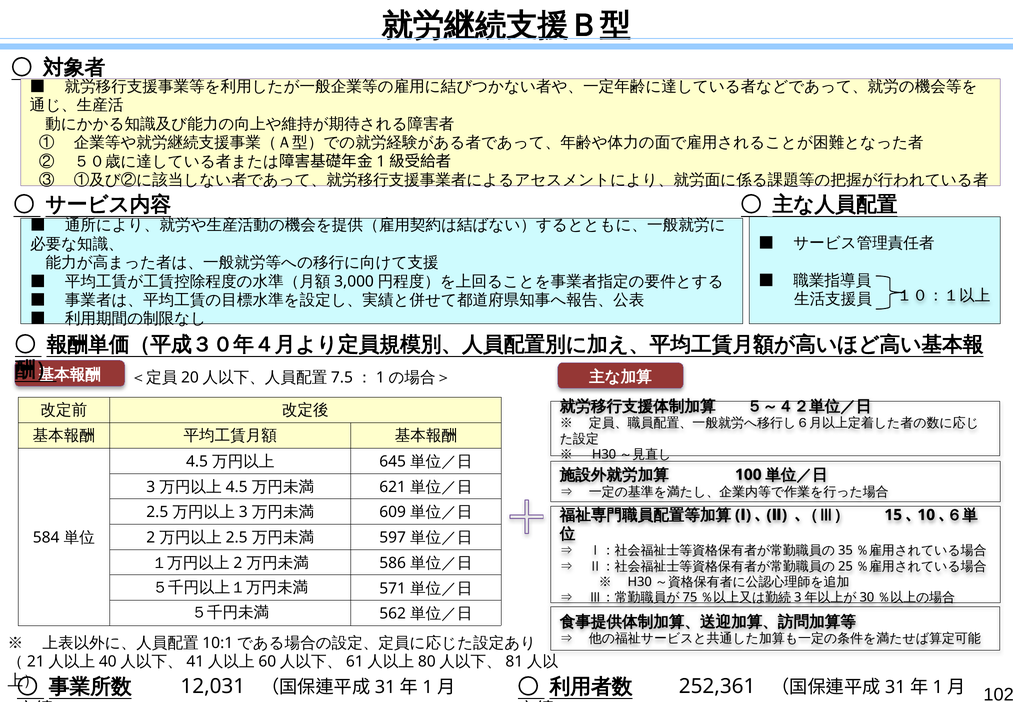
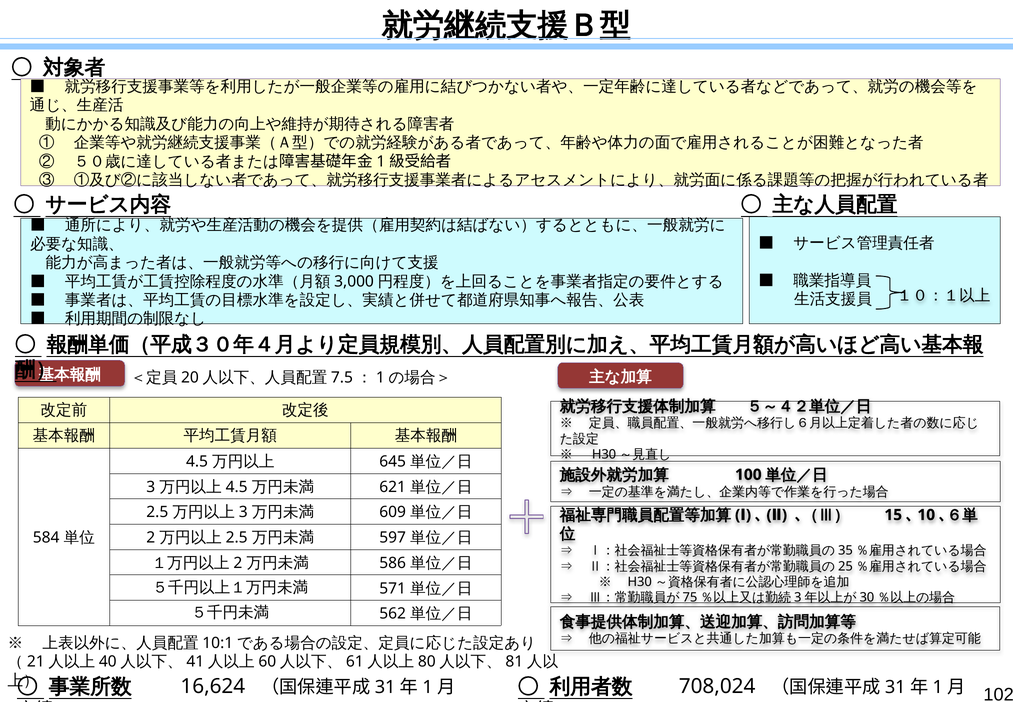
12,031: 12,031 -> 16,624 (213, 686)
252,361: 252,361 -> 708,024 (717, 686)
